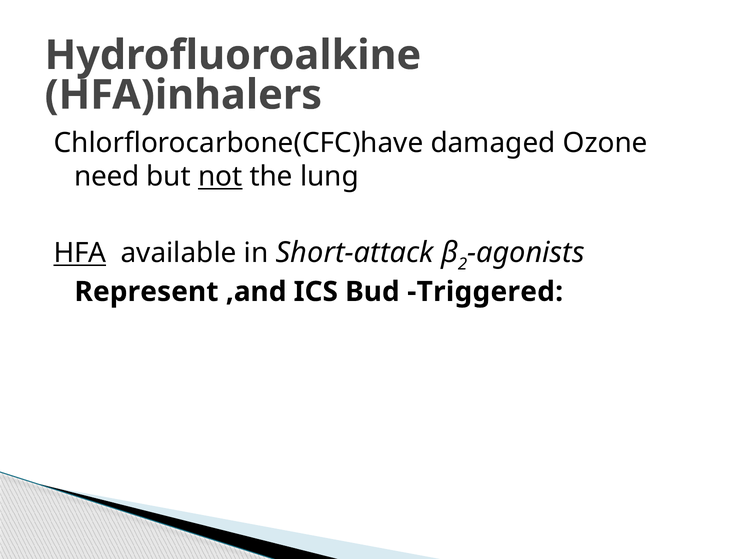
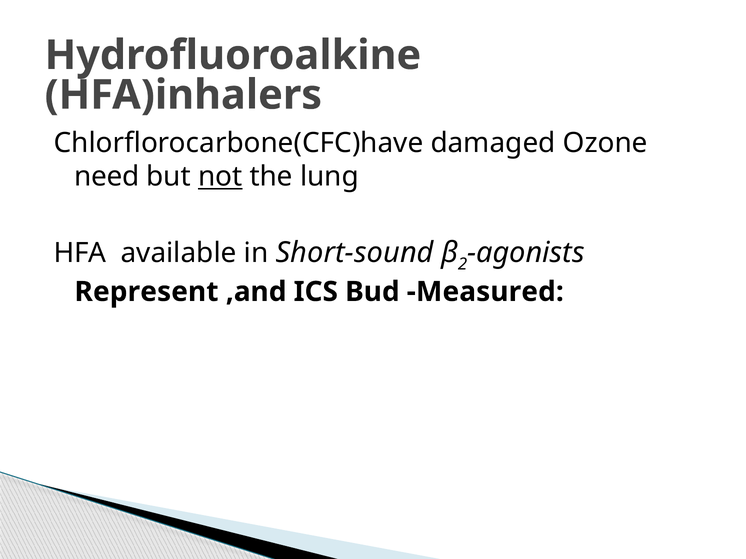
HFA underline: present -> none (80, 253)
Short-attack: Short-attack -> Short-sound (355, 253)
Triggered: Triggered -> Measured (485, 292)
